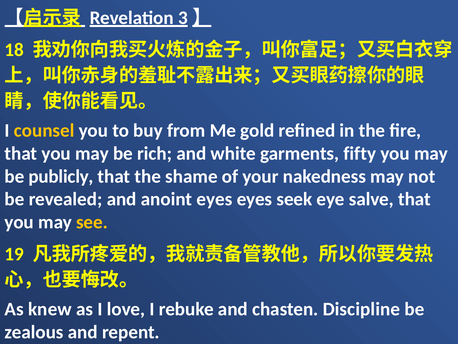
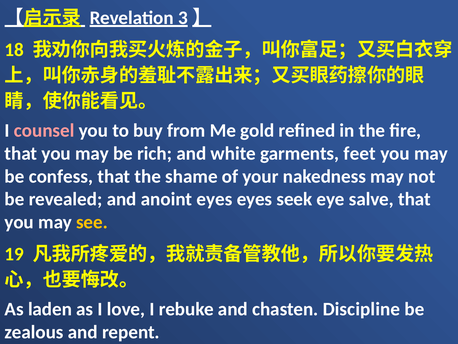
counsel colour: yellow -> pink (44, 130)
fifty: fifty -> feet (360, 153)
publicly: publicly -> confess (61, 176)
knew: knew -> laden (50, 309)
